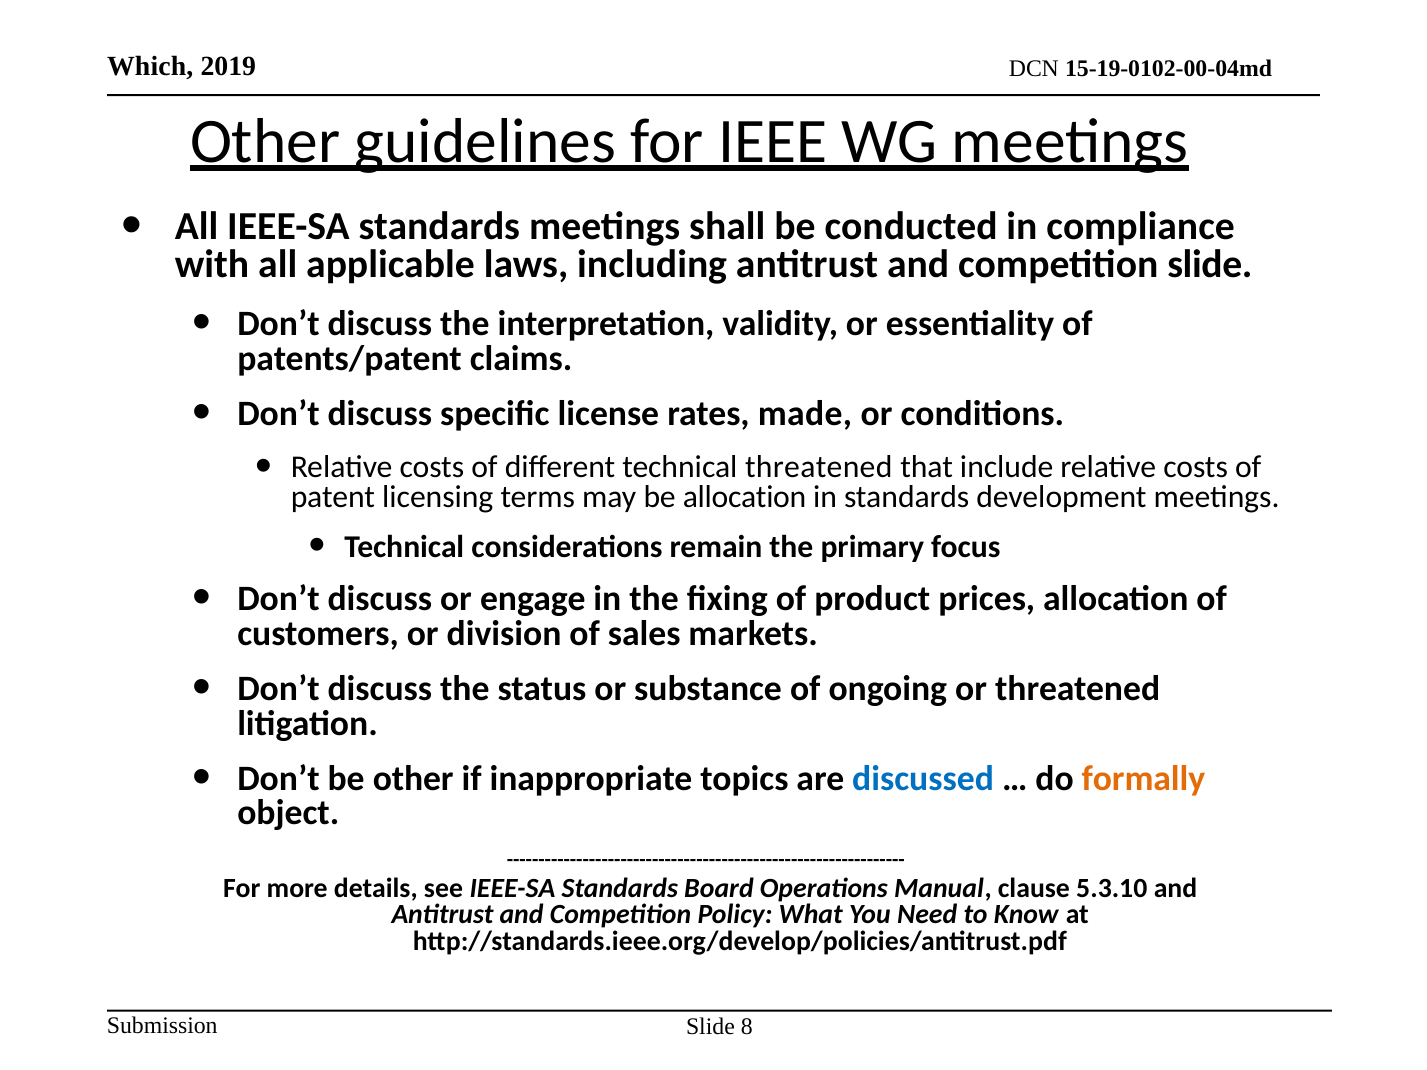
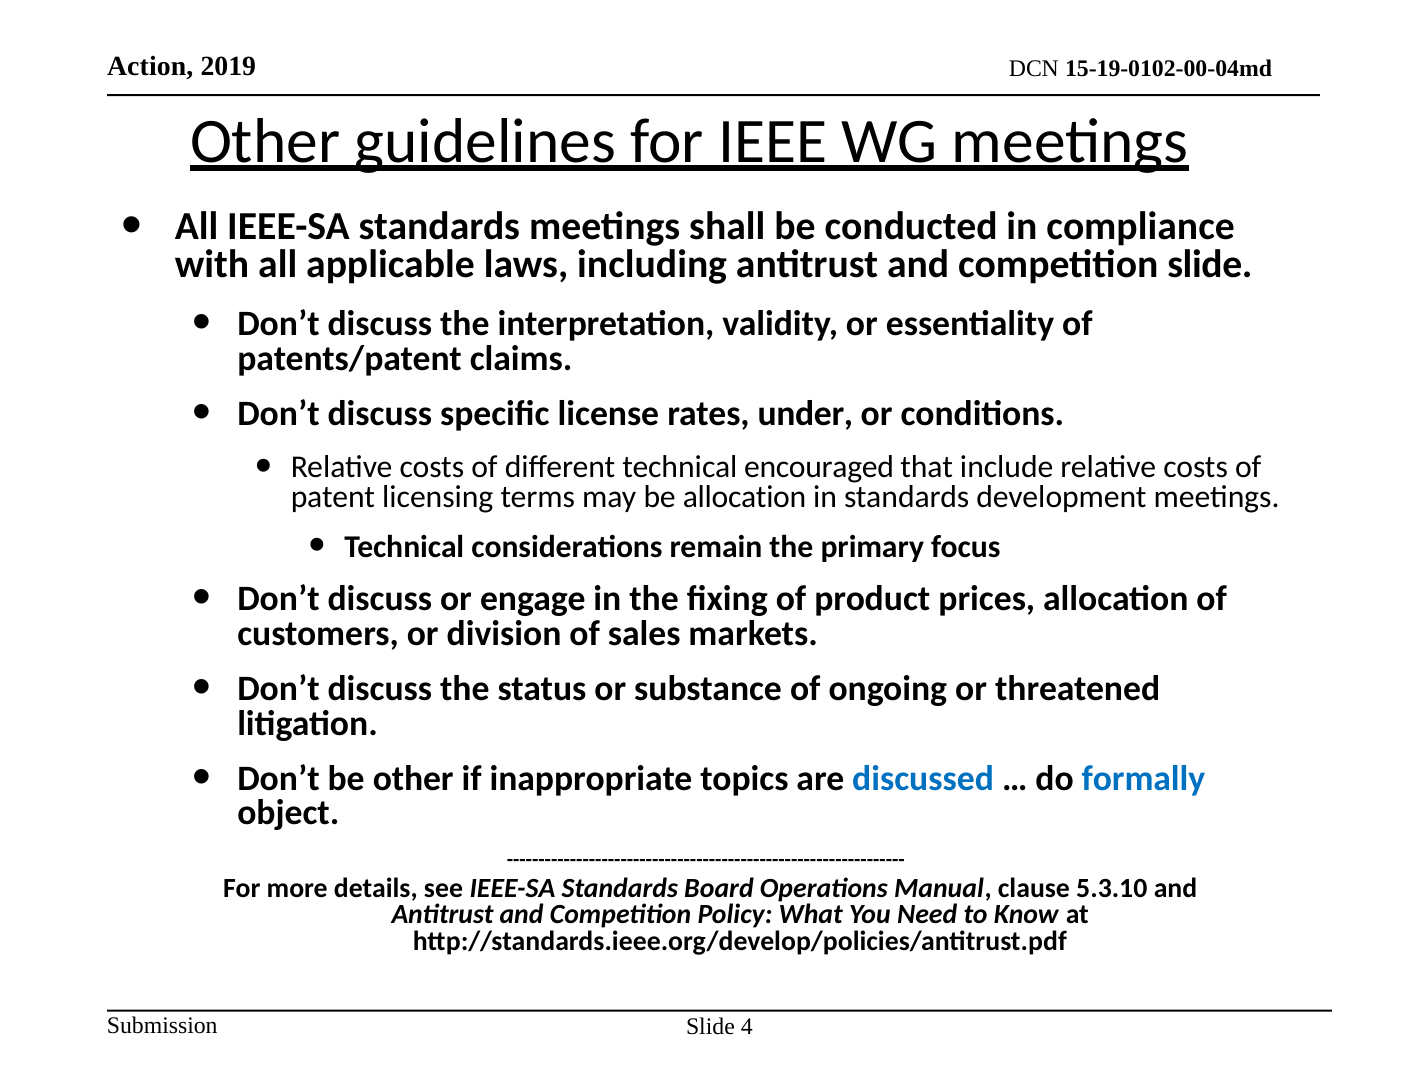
Which: Which -> Action (150, 66)
made: made -> under (805, 414)
technical threatened: threatened -> encouraged (819, 467)
formally colour: orange -> blue (1143, 779)
8: 8 -> 4 (747, 1026)
